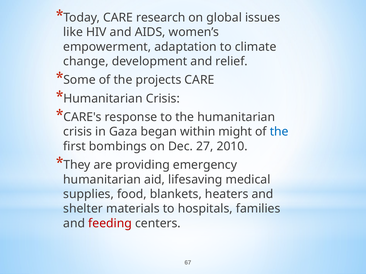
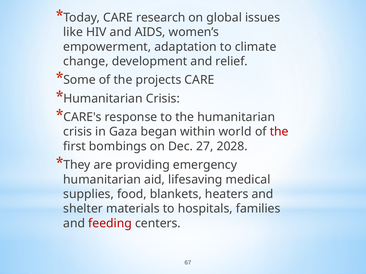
might: might -> world (235, 132)
the colour: blue -> red (279, 132)
2010: 2010 -> 2028 (232, 147)
